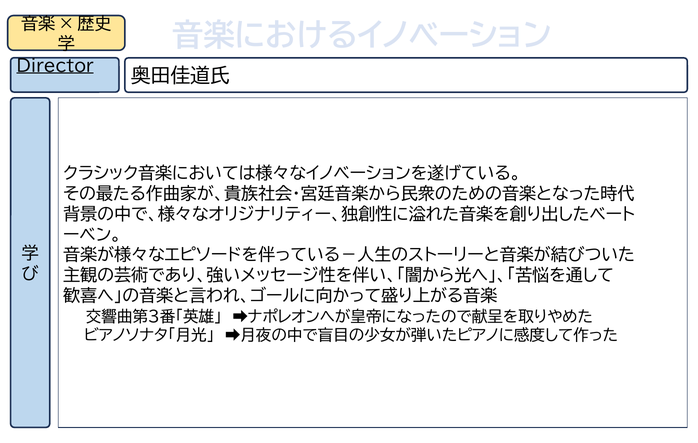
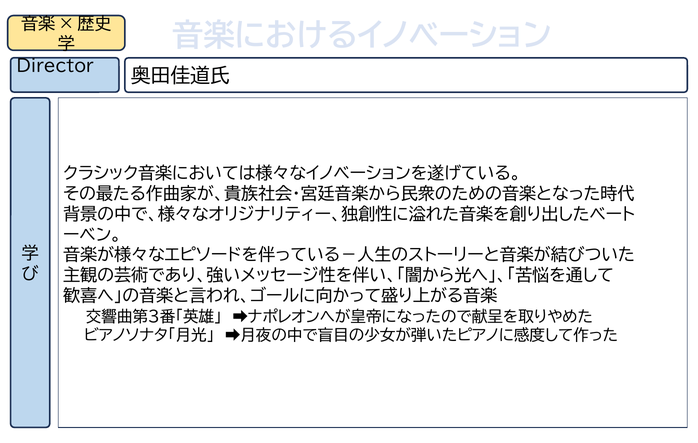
Director underline: present -> none (55, 66)
